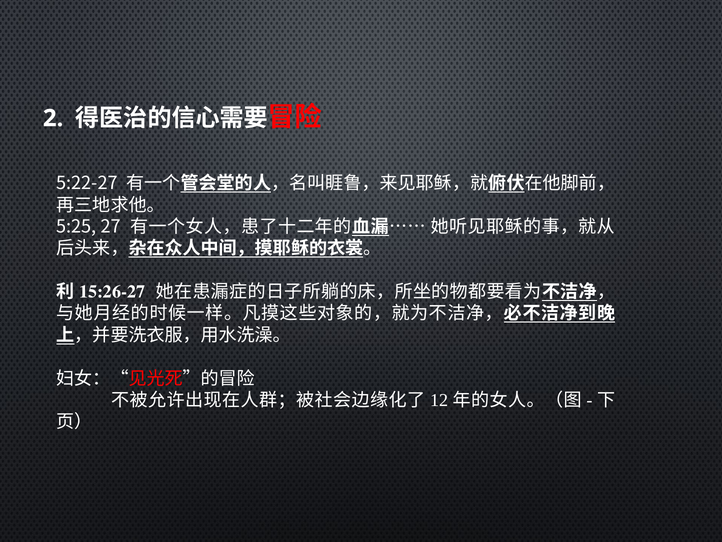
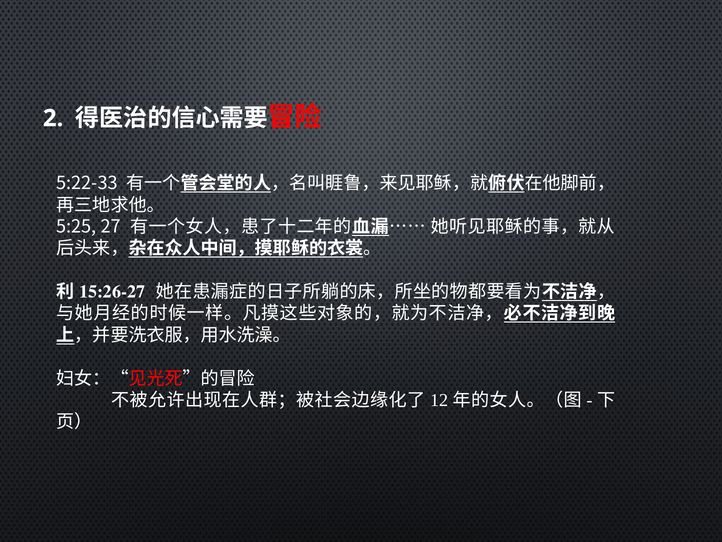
5:22-27: 5:22-27 -> 5:22-33 (87, 183)
